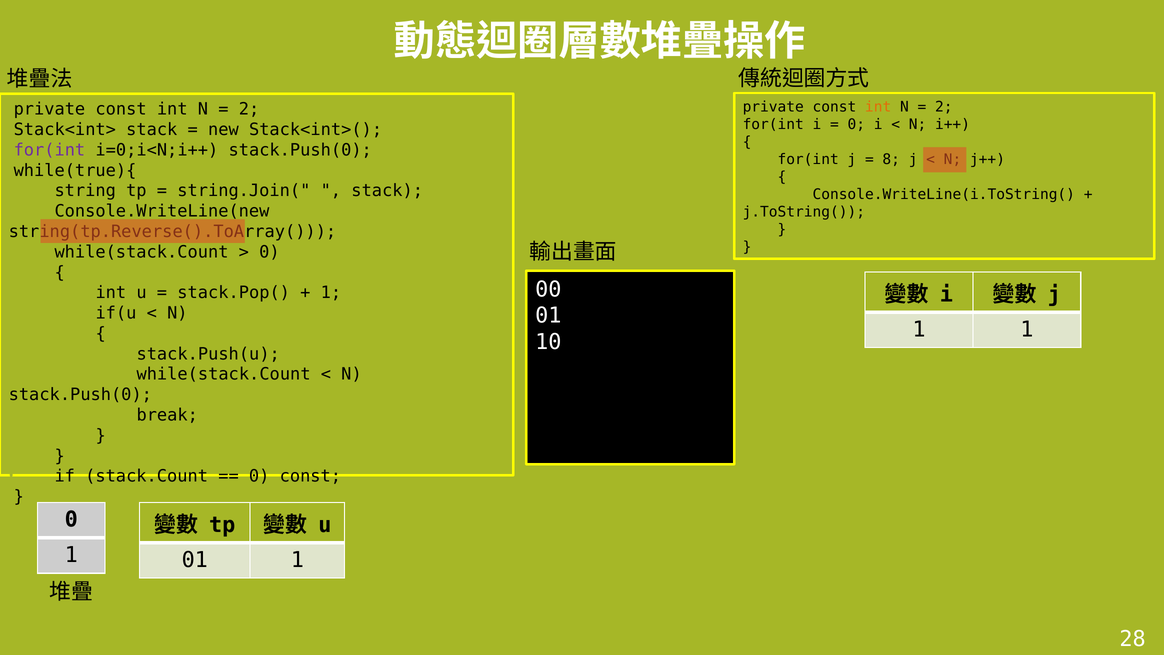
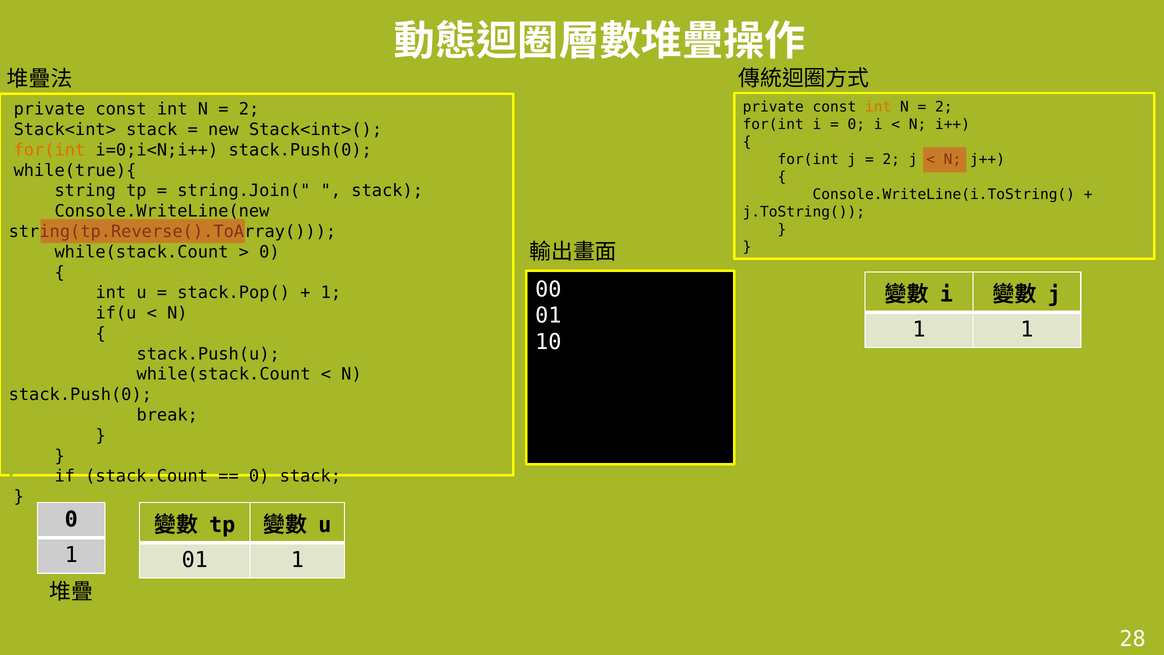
for(int colour: purple -> orange (49, 150)
8: 8 -> 2 (891, 159)
0 const: const -> stack (310, 476)
